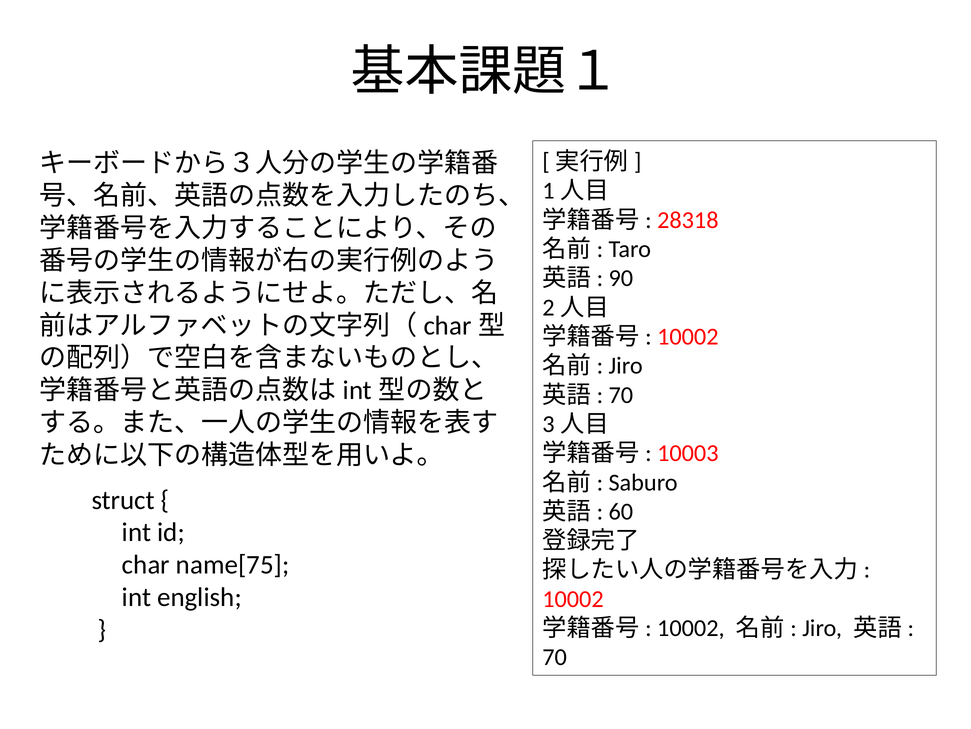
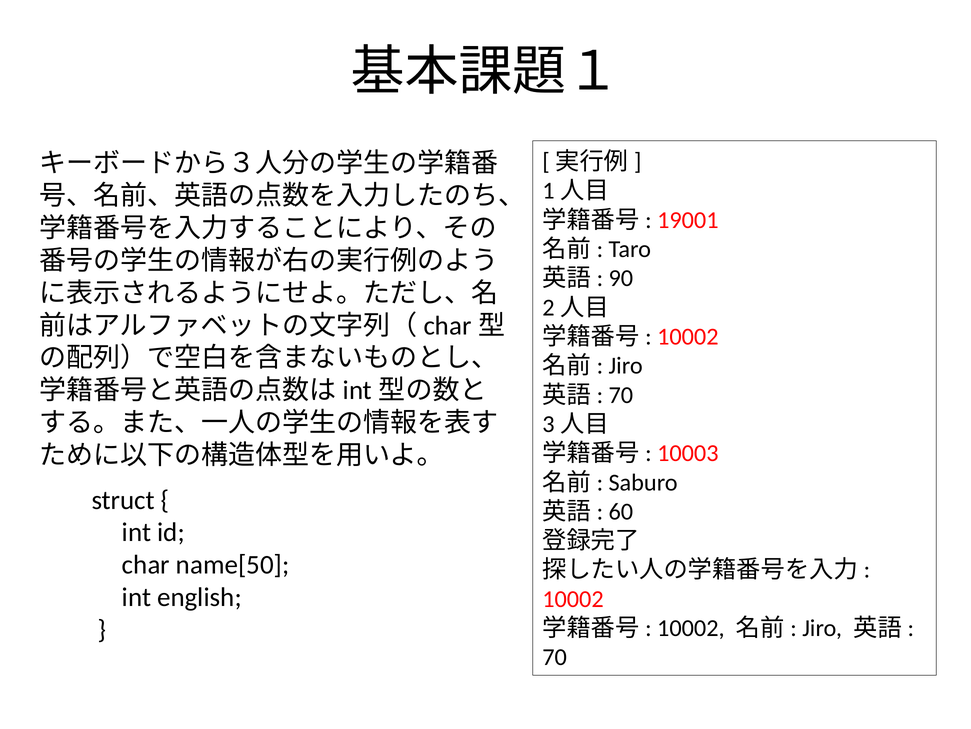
28318: 28318 -> 19001 (688, 220)
name[75: name[75 -> name[50 (233, 564)
